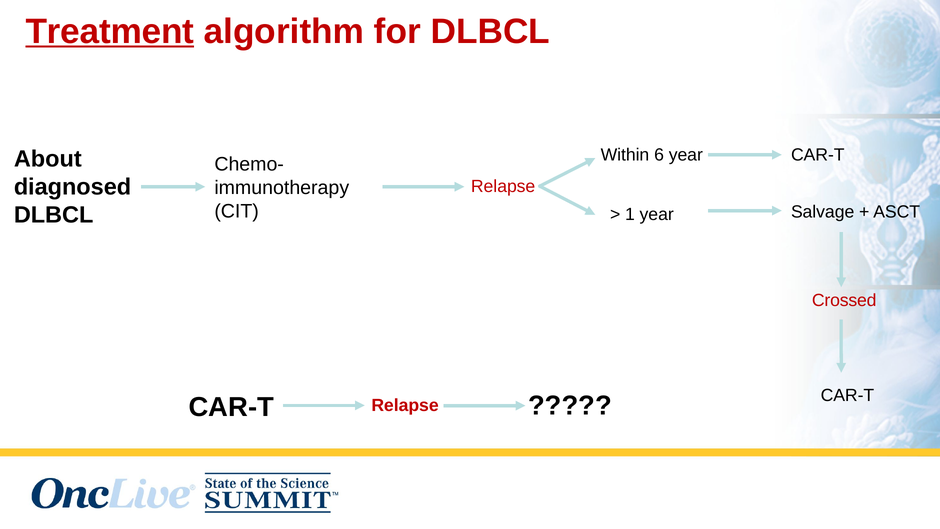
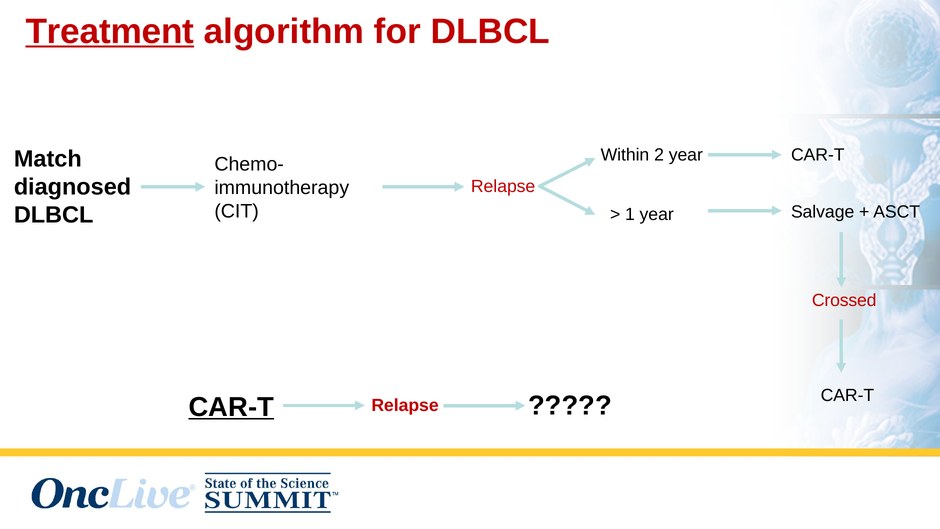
6: 6 -> 2 (659, 155)
About: About -> Match (48, 159)
CAR-T underline: none -> present (231, 407)
